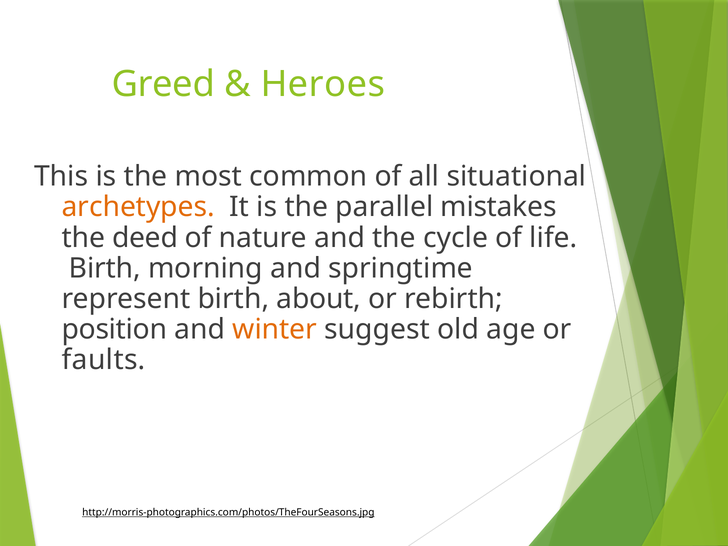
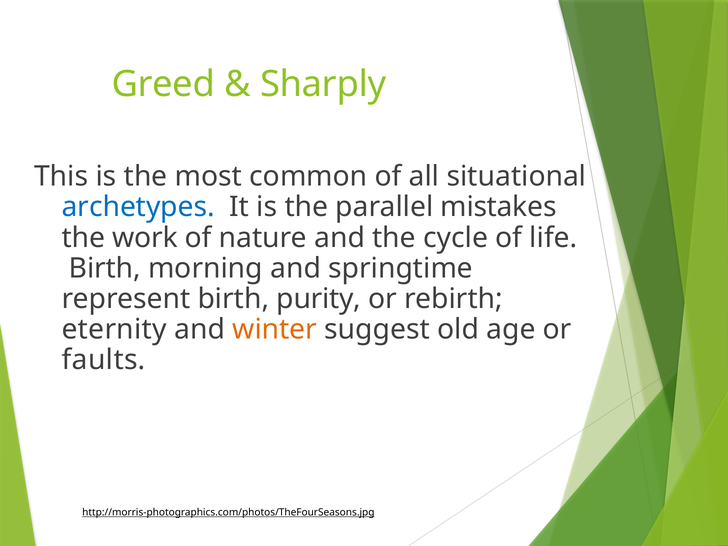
Heroes: Heroes -> Sharply (323, 84)
archetypes colour: orange -> blue (138, 207)
deed: deed -> work (145, 238)
about: about -> purity (319, 299)
position: position -> eternity (114, 329)
